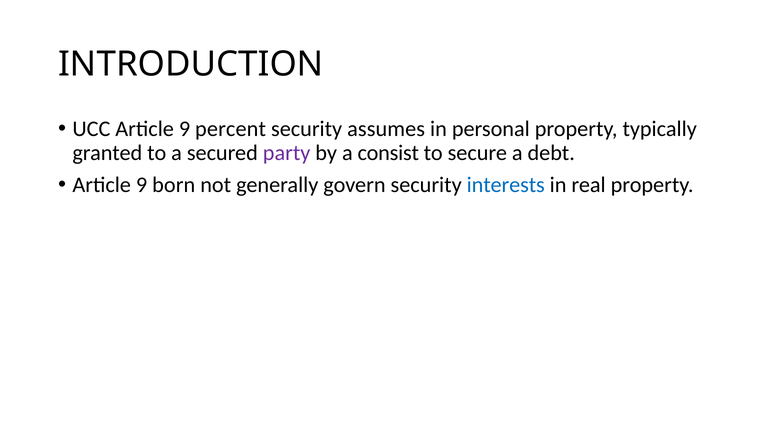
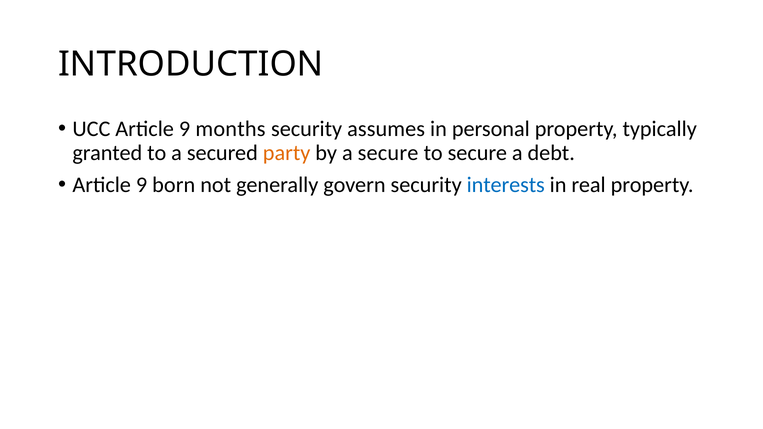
percent: percent -> months (230, 129)
party colour: purple -> orange (287, 153)
a consist: consist -> secure (388, 153)
